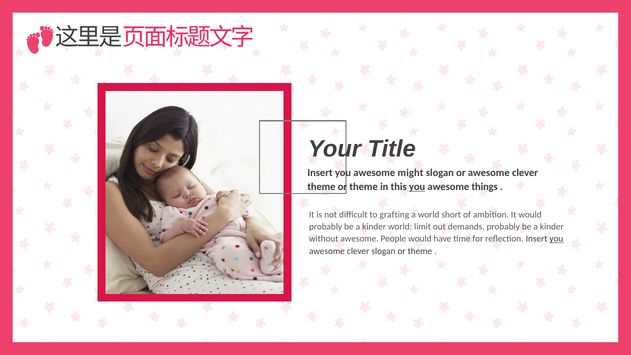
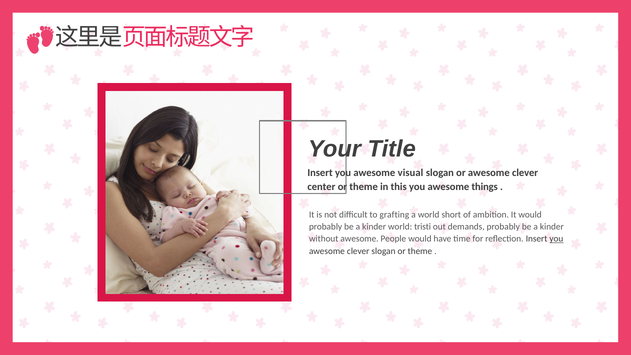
might: might -> visual (411, 173)
theme: theme -> center (321, 187)
you underline: present -> none (417, 187)
limit: limit -> tristi (423, 227)
